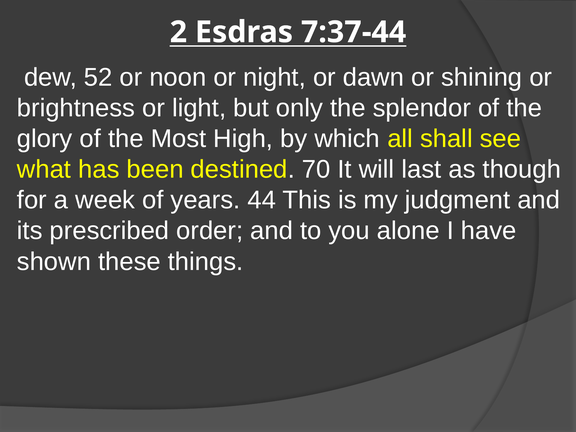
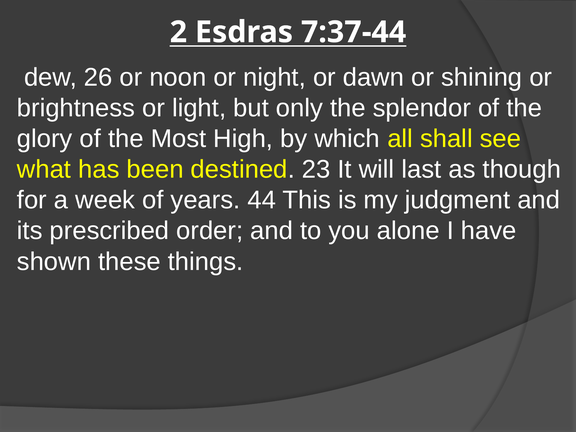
52: 52 -> 26 (98, 77)
70: 70 -> 23 (316, 169)
